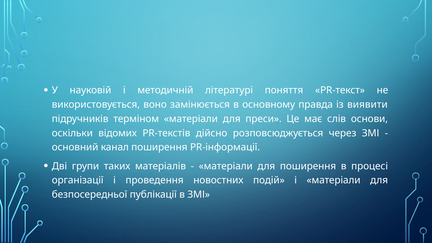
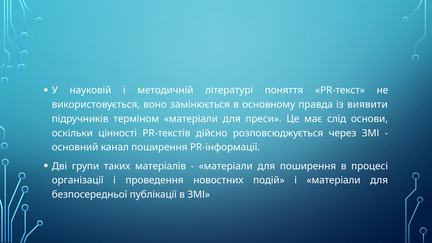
слів: слів -> слід (337, 119)
відомих: відомих -> цінності (118, 133)
